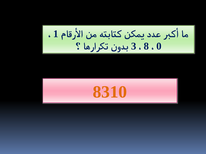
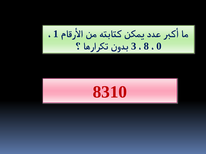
8310 colour: orange -> red (110, 92)
